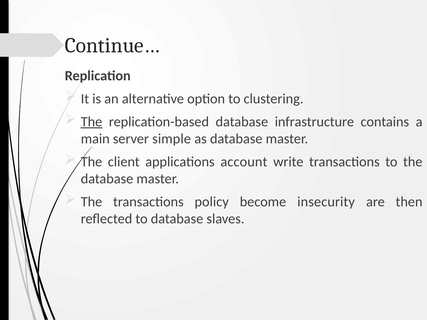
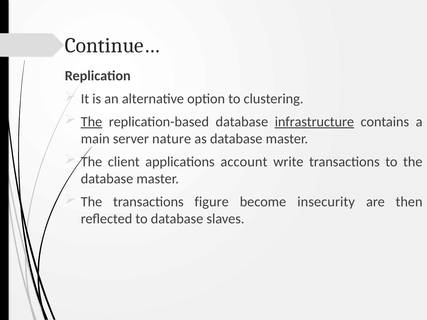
infrastructure underline: none -> present (314, 122)
simple: simple -> nature (172, 139)
policy: policy -> figure (212, 202)
